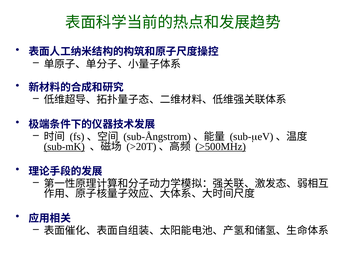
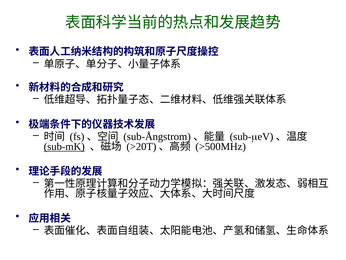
>500MHz underline: present -> none (221, 146)
